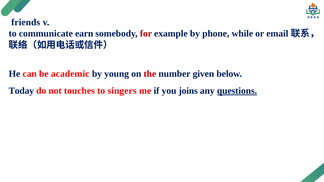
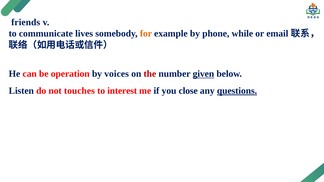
earn: earn -> lives (84, 34)
for colour: red -> orange (146, 34)
academic: academic -> operation (70, 74)
young: young -> voices (117, 74)
given underline: none -> present (203, 74)
Today: Today -> Listen (21, 91)
singers: singers -> interest (122, 91)
joins: joins -> close (188, 91)
